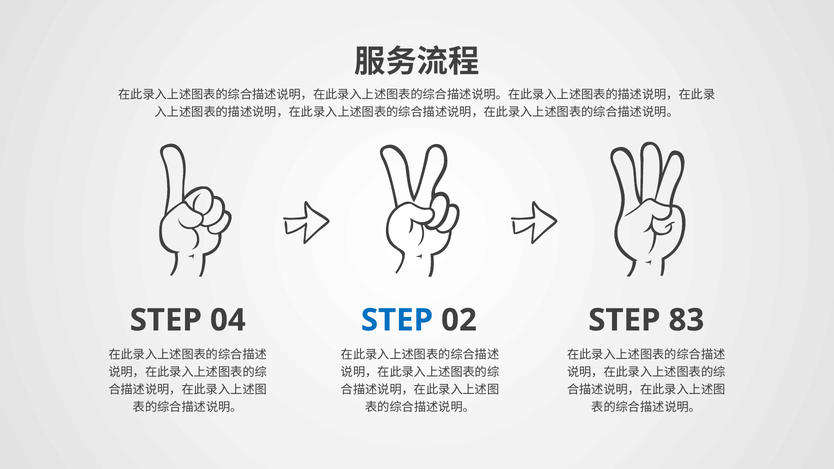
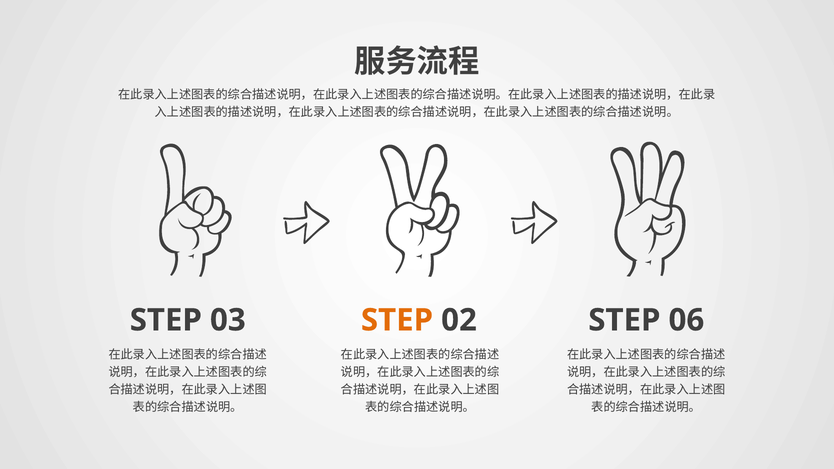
04: 04 -> 03 (228, 320)
STEP colour: blue -> orange (397, 320)
83: 83 -> 06 (686, 320)
